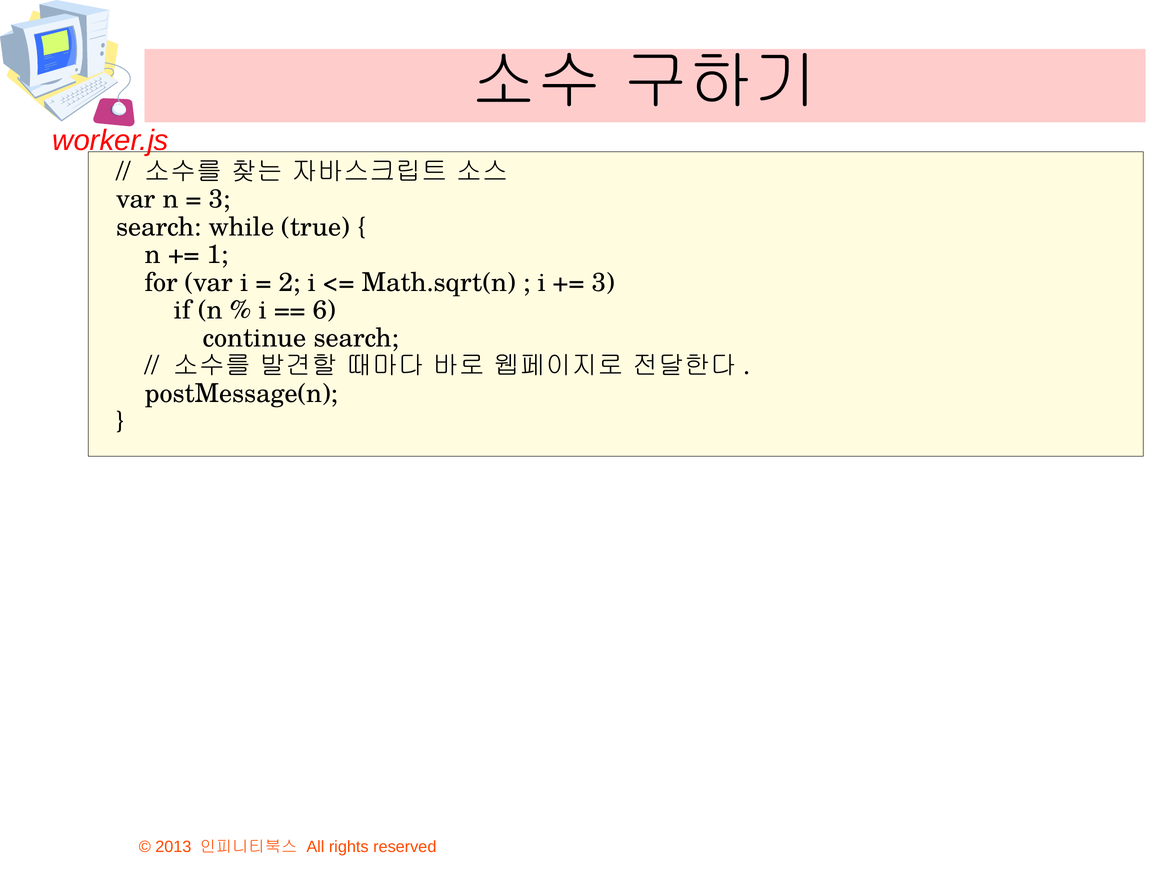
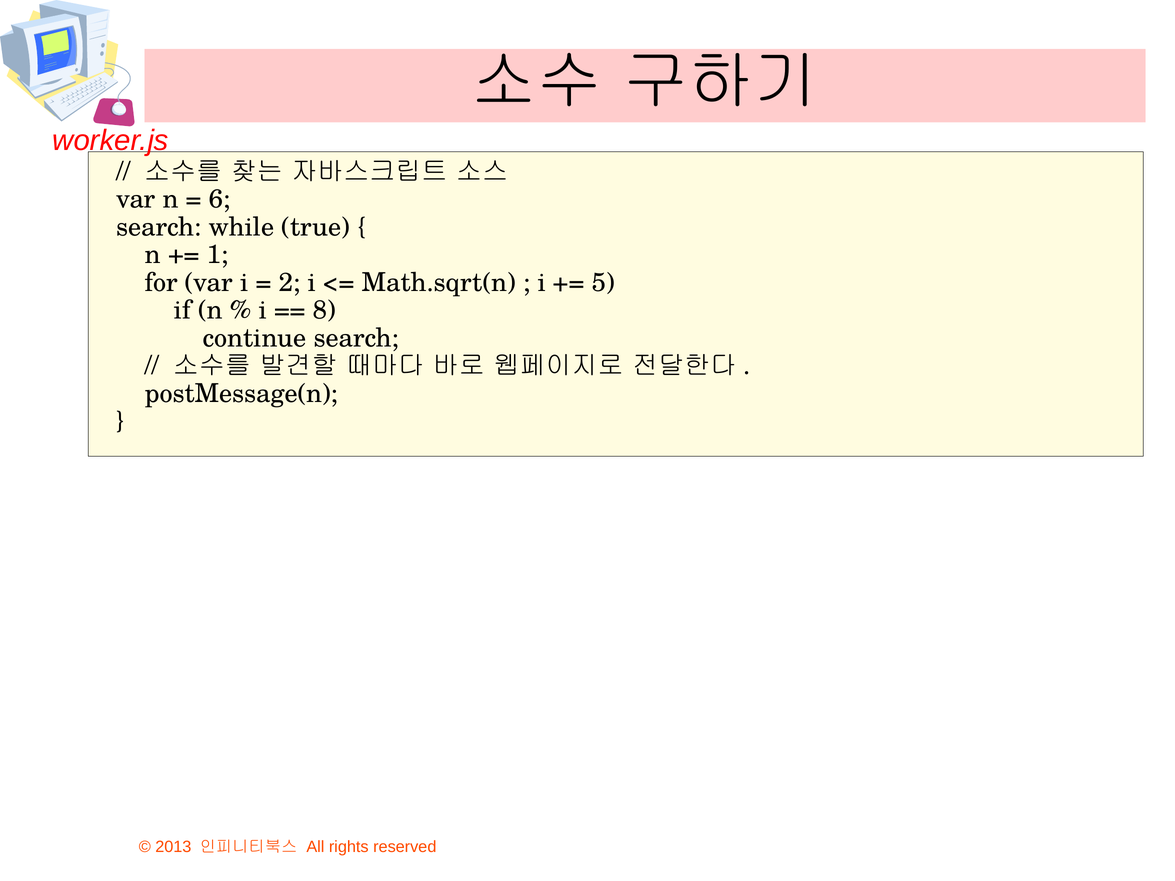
3: 3 -> 6 (220, 199)
3: 3 -> 5 (603, 283)
6: 6 -> 8 (324, 310)
